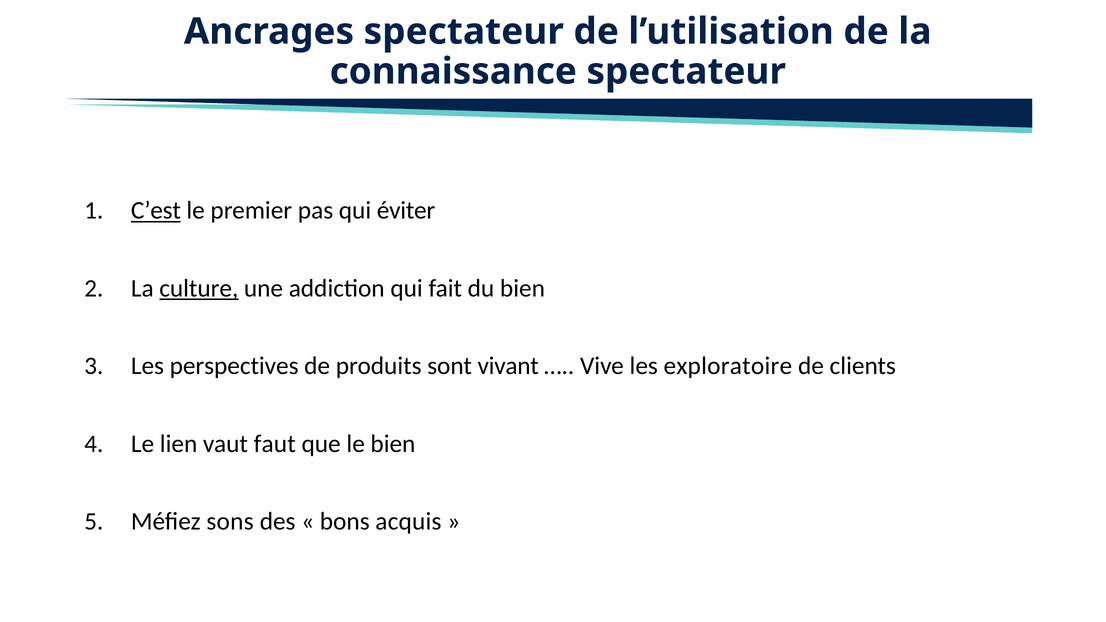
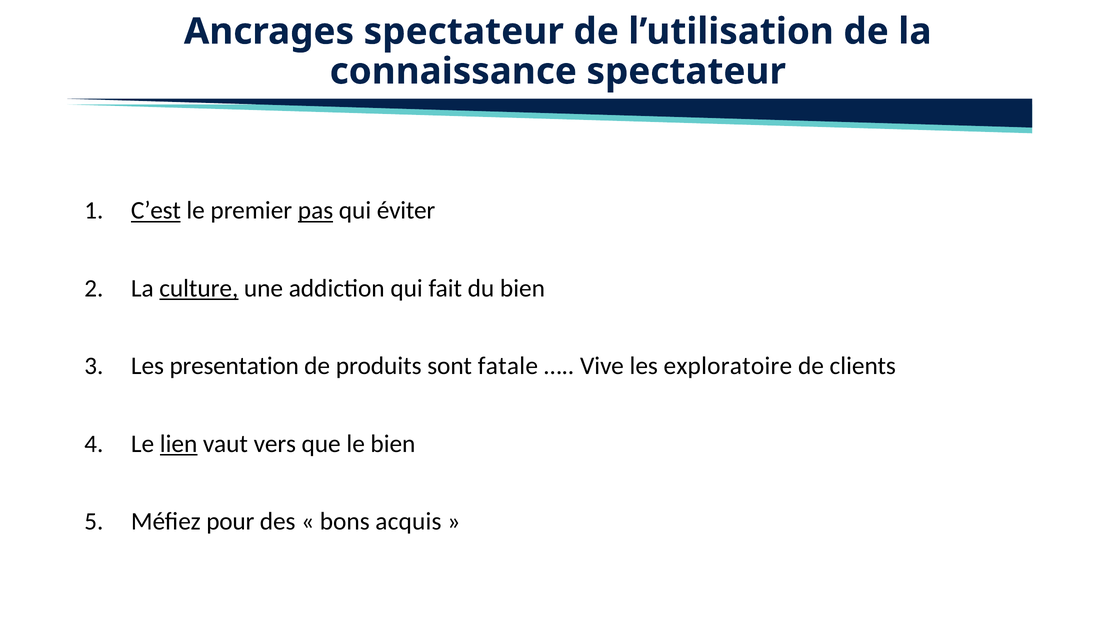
pas underline: none -> present (316, 211)
perspectives: perspectives -> presentation (234, 366)
vivant: vivant -> fatale (508, 366)
lien underline: none -> present (179, 444)
faut: faut -> vers (275, 444)
sons: sons -> pour (230, 522)
